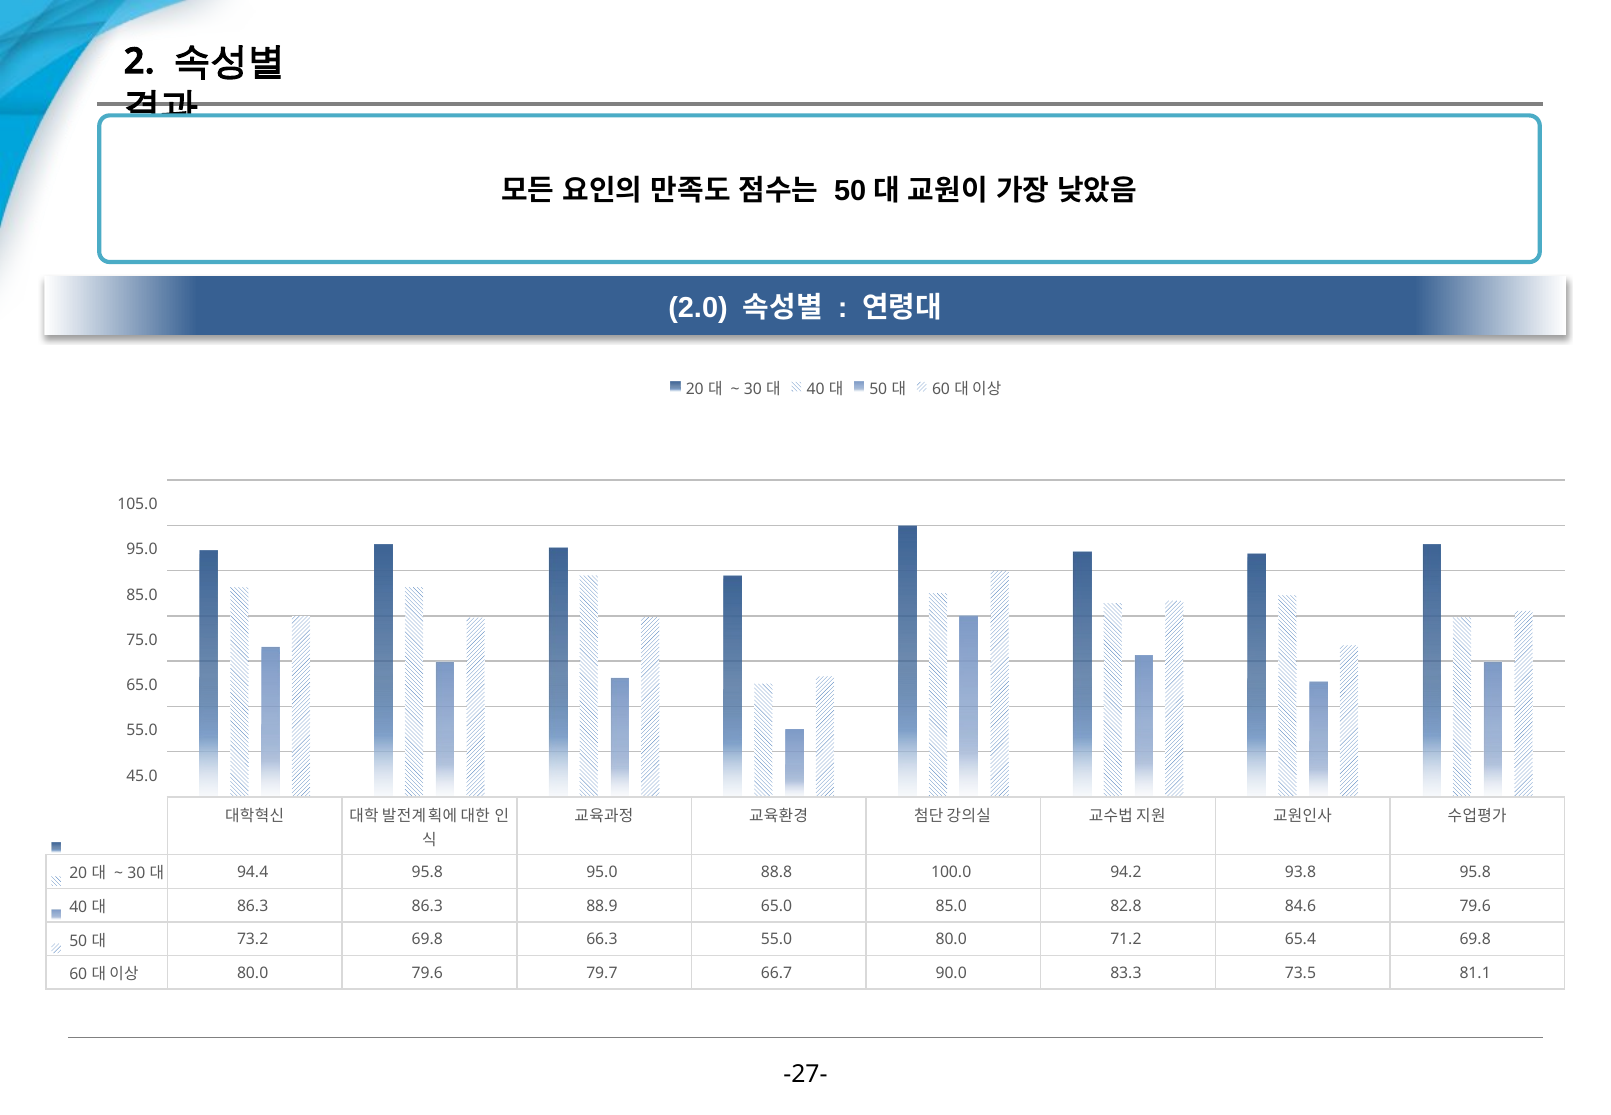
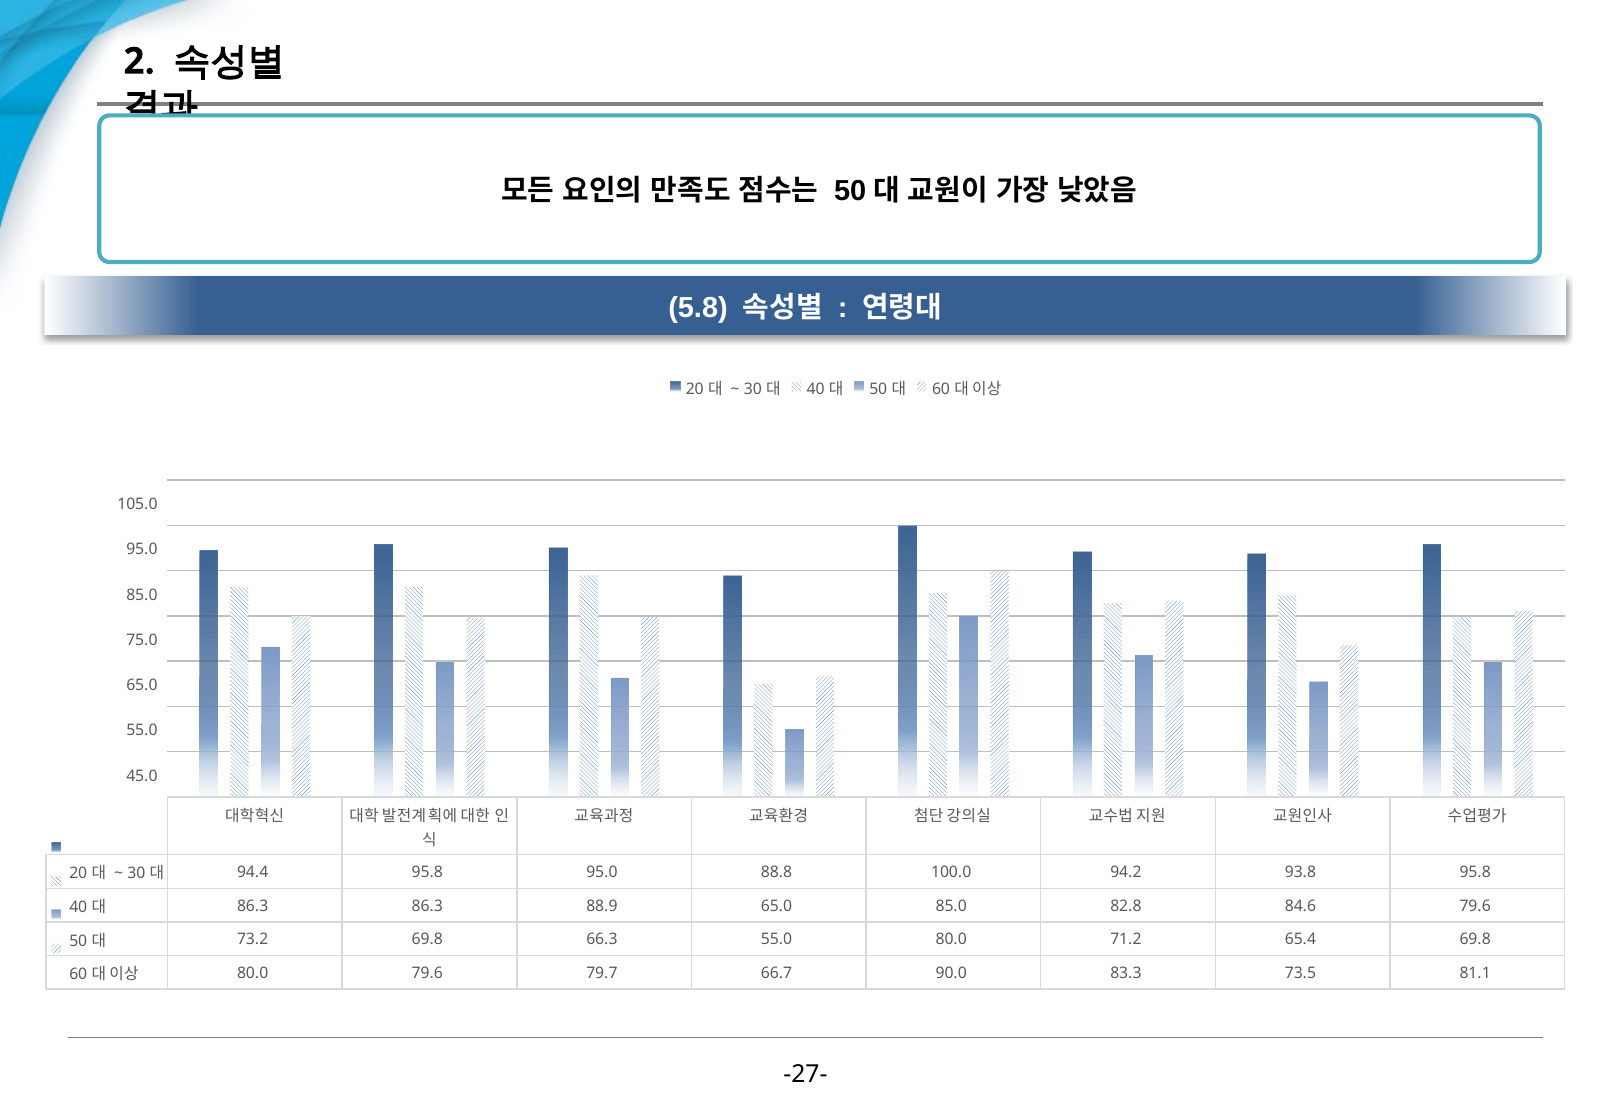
2.0: 2.0 -> 5.8 (698, 308)
